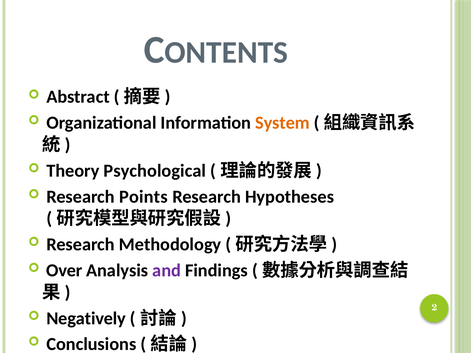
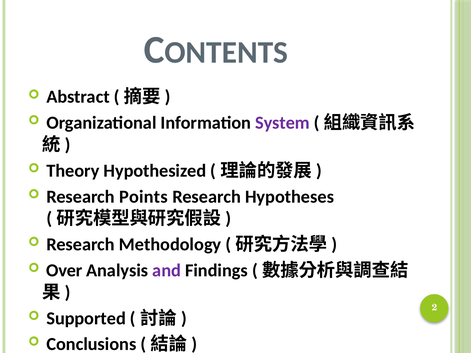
System colour: orange -> purple (282, 123)
Psychological: Psychological -> Hypothesized (155, 171)
Negatively: Negatively -> Supported (86, 319)
